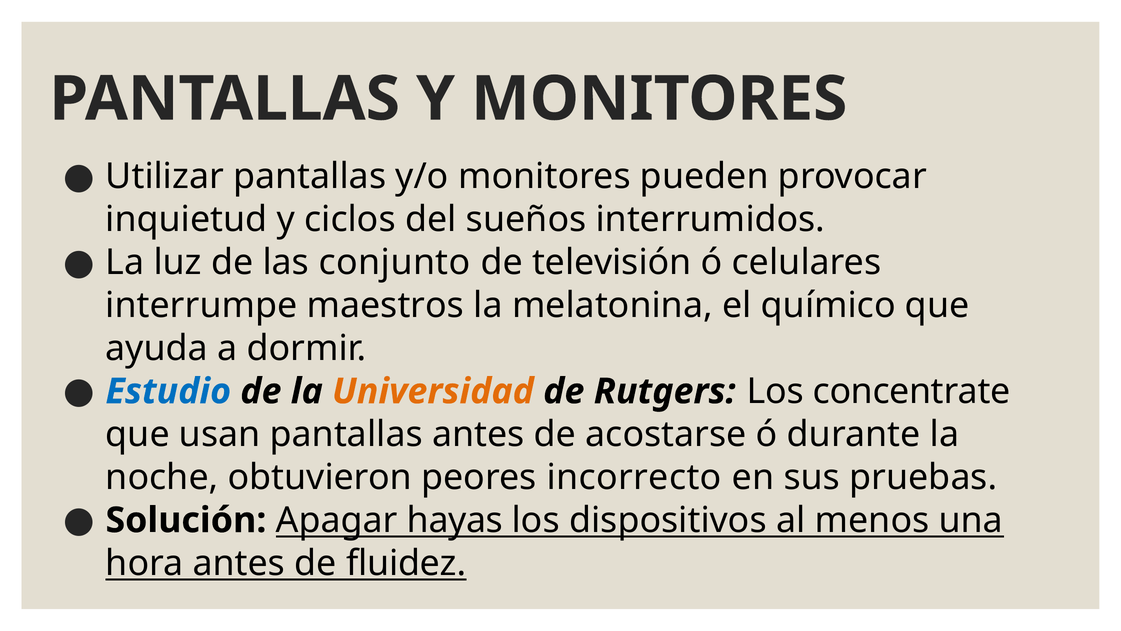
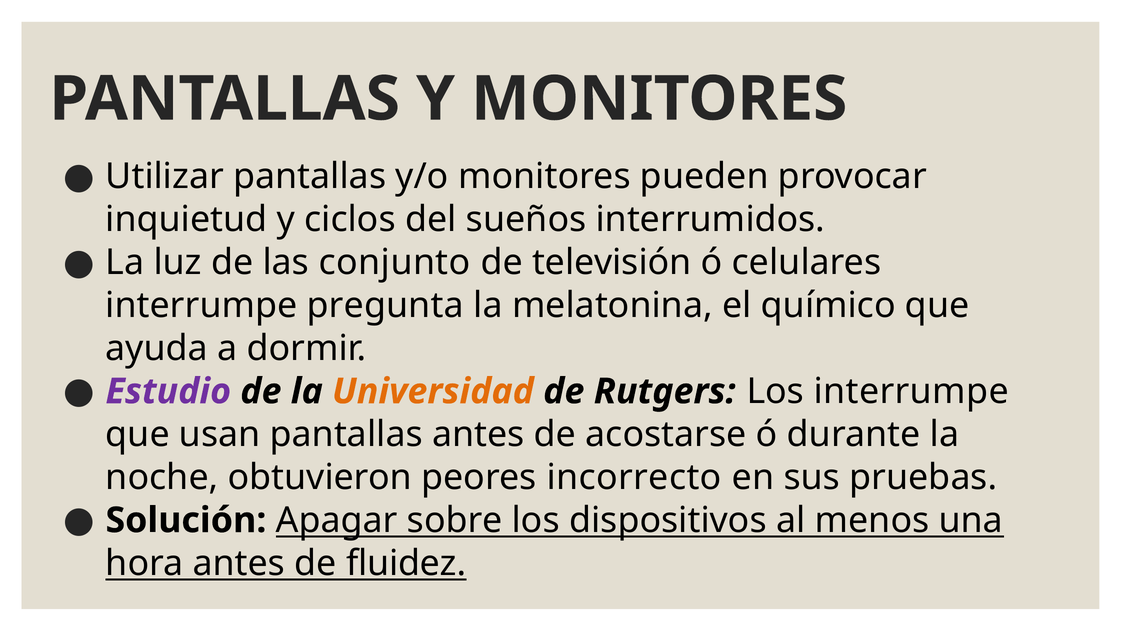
maestros: maestros -> pregunta (385, 305)
Estudio colour: blue -> purple (168, 391)
Los concentrate: concentrate -> interrumpe (911, 391)
hayas: hayas -> sobre (455, 520)
